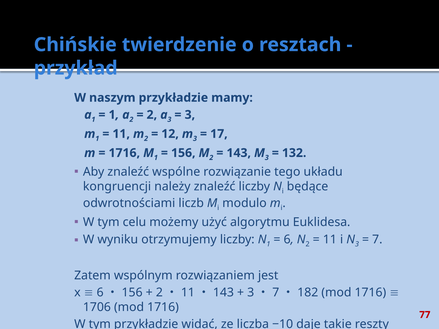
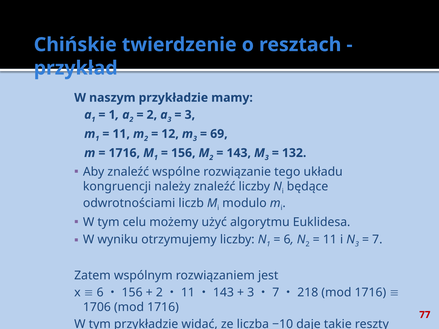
17: 17 -> 69 (219, 134)
182: 182 -> 218 (308, 293)
